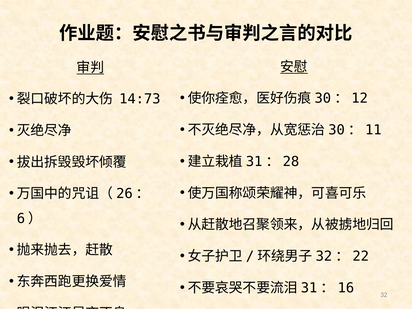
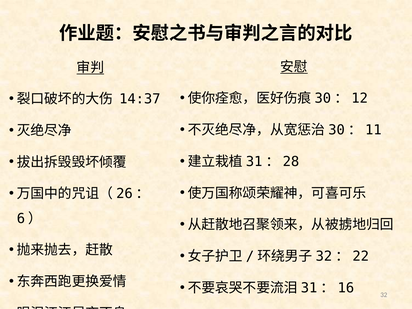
14:73: 14:73 -> 14:37 (140, 99)
